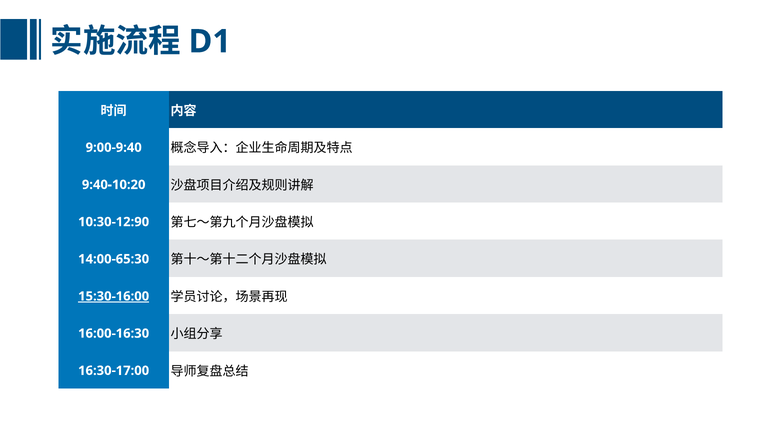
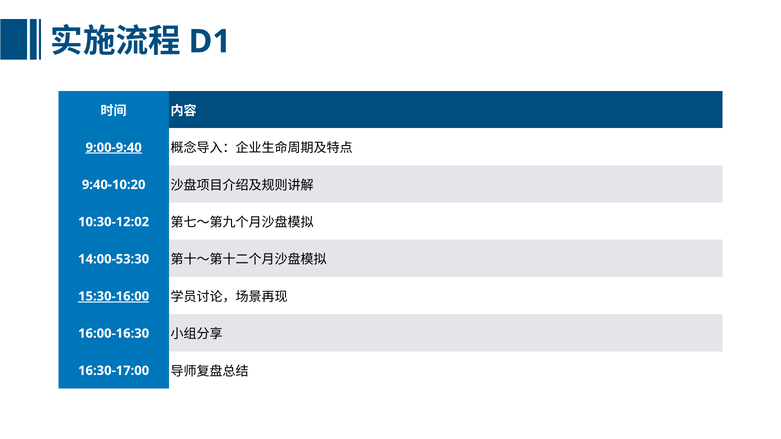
9:00-9:40 underline: none -> present (114, 148)
10:30-12:90: 10:30-12:90 -> 10:30-12:02 (114, 222)
14:00-65:30: 14:00-65:30 -> 14:00-53:30 (114, 259)
